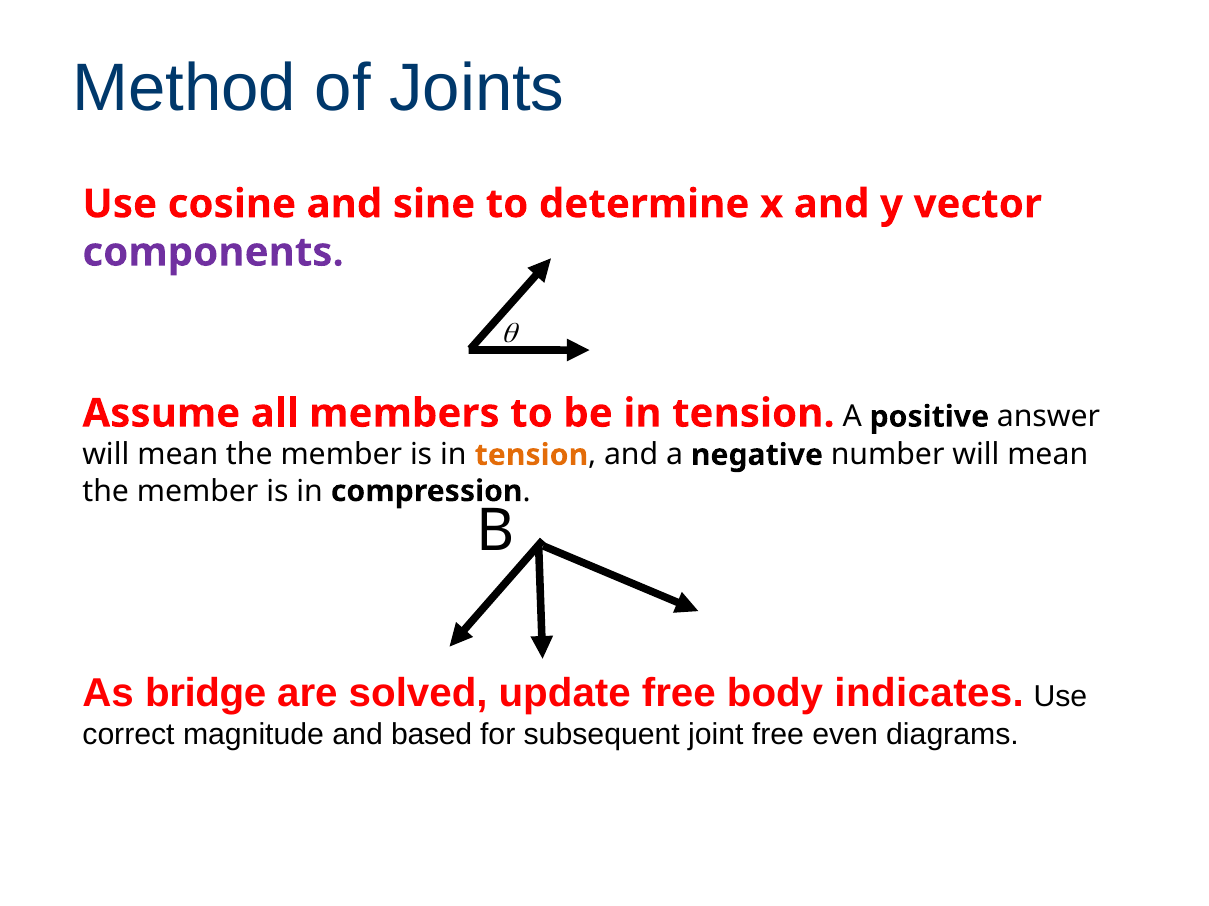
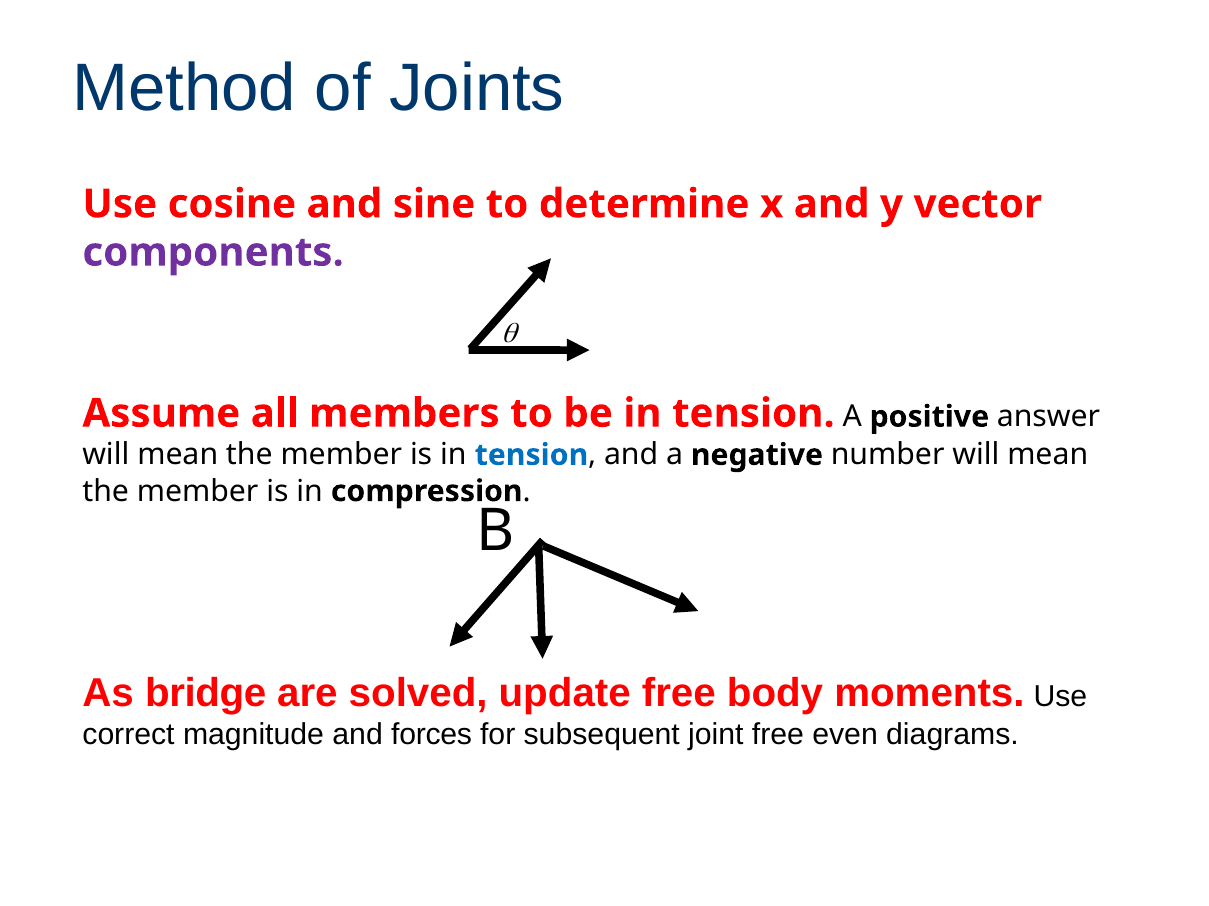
tension colour: orange -> blue (531, 455)
indicates: indicates -> moments (929, 694)
based: based -> forces (432, 735)
